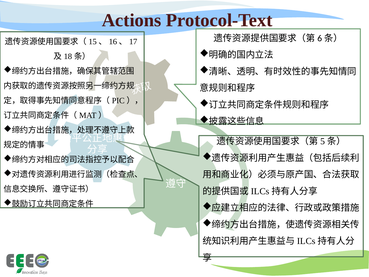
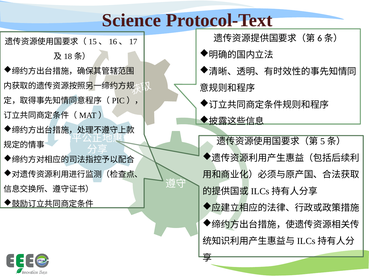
Actions: Actions -> Science (132, 20)
